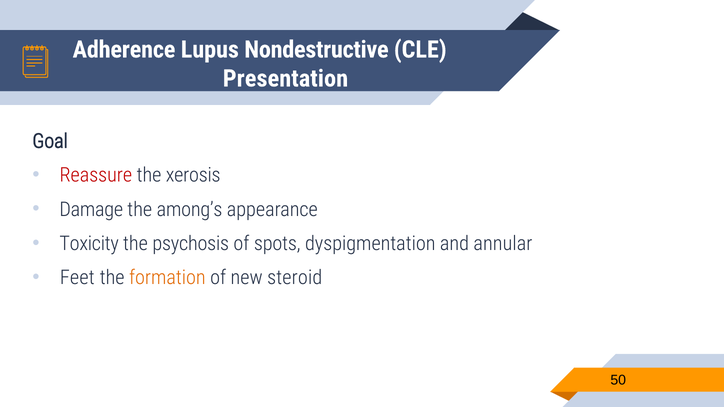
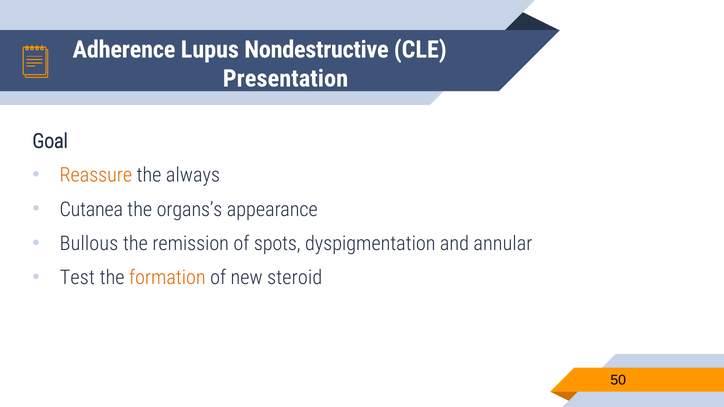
Reassure colour: red -> orange (96, 175)
xerosis: xerosis -> always (193, 175)
Damage: Damage -> Cutanea (91, 210)
among’s: among’s -> organs’s (190, 210)
Toxicity: Toxicity -> Bullous (89, 244)
psychosis: psychosis -> remission (191, 244)
Feet: Feet -> Test (77, 278)
